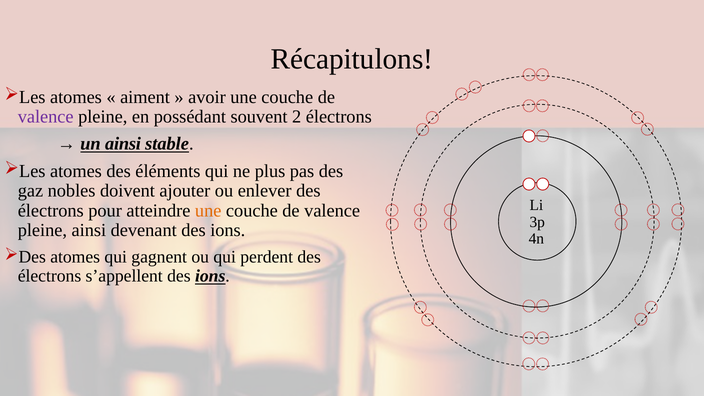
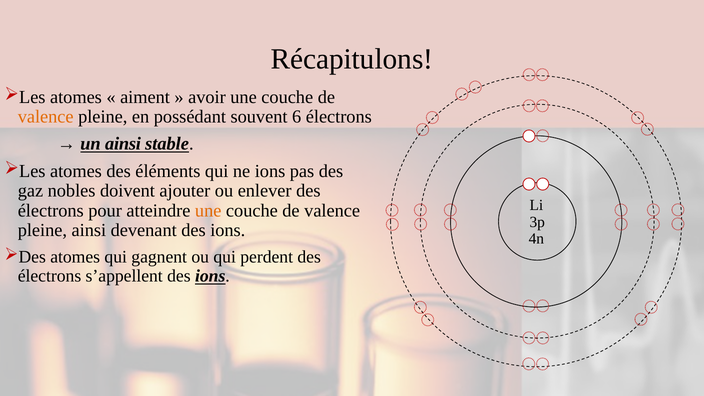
valence colour: purple -> orange (46, 117)
2: 2 -> 6 (297, 117)
ne plus: plus -> ions (270, 171)
